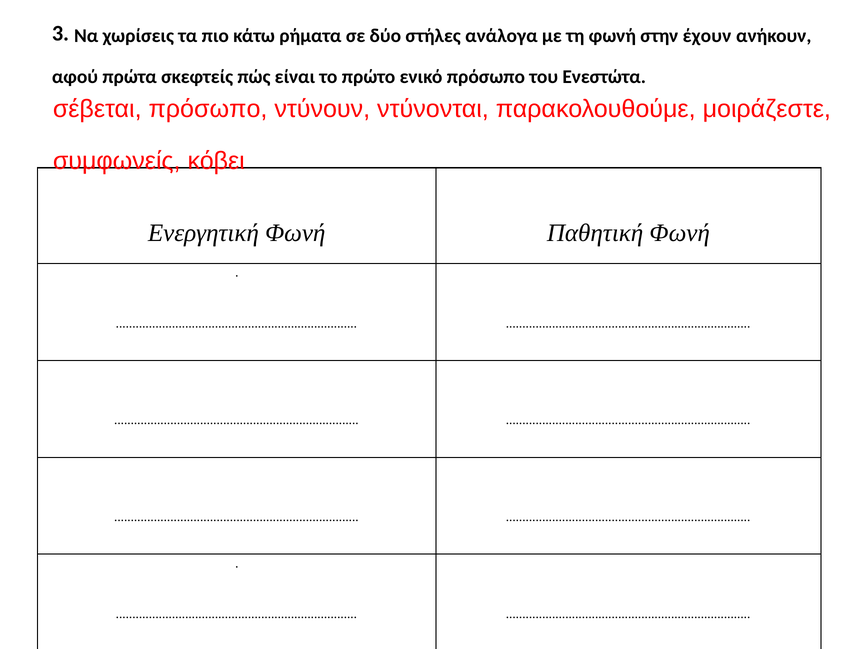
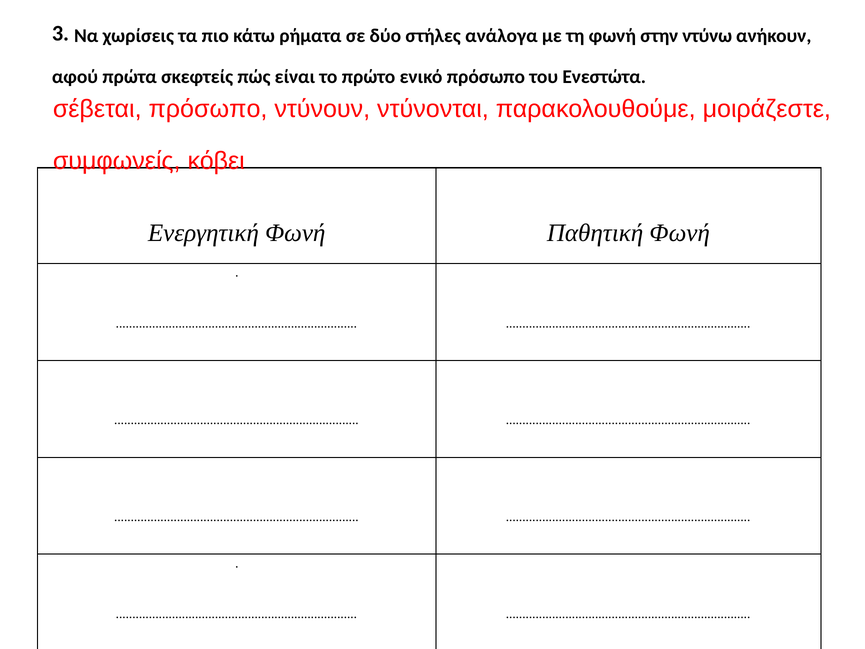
έχουν: έχουν -> ντύνω (707, 36)
